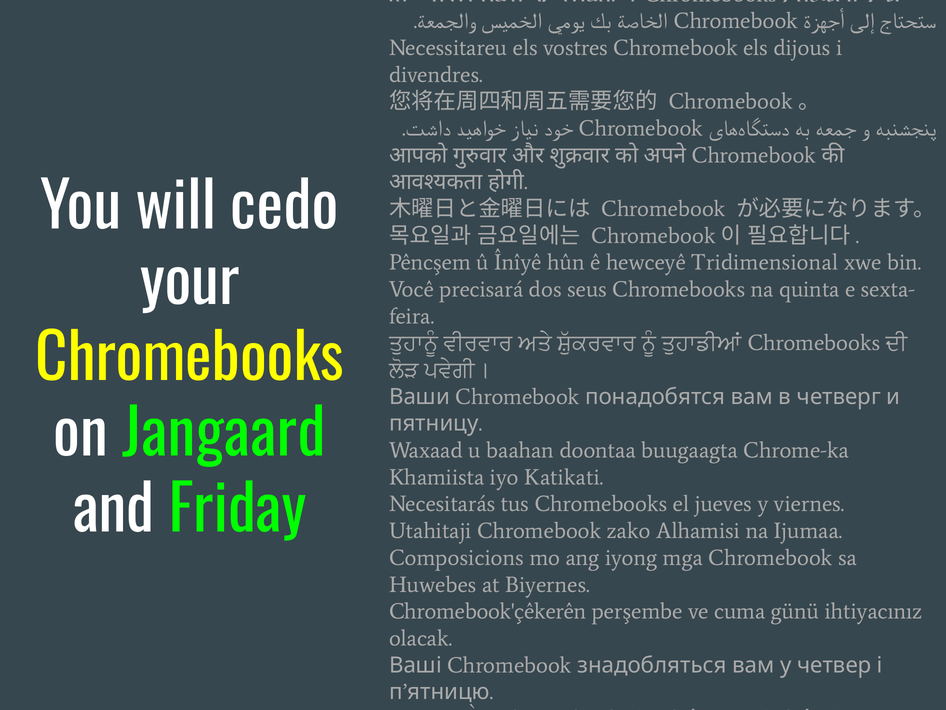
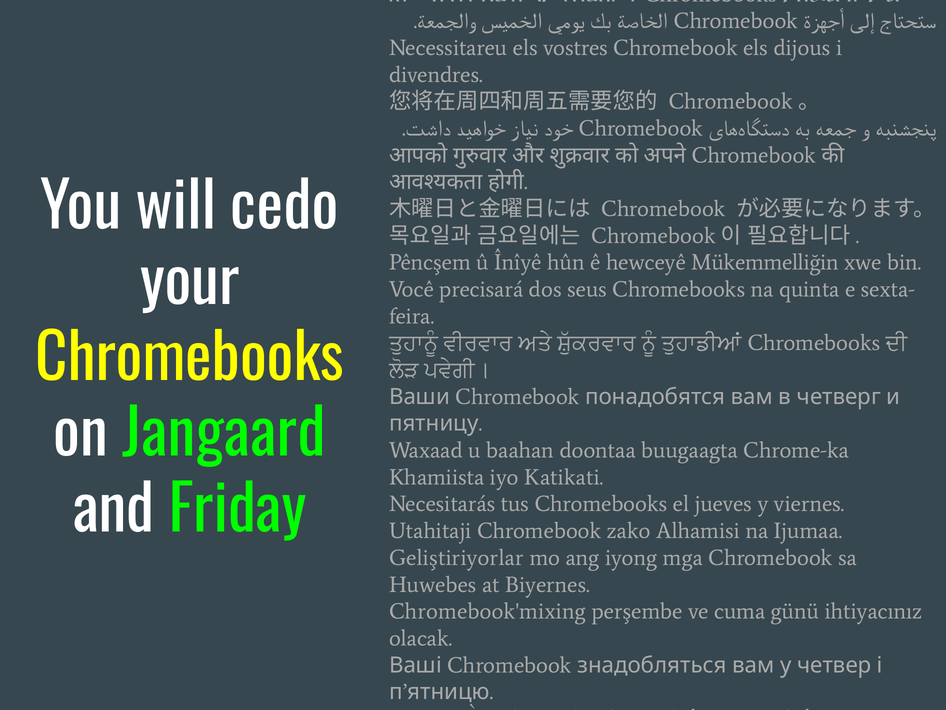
Tridimensional: Tridimensional -> Mükemmelliğin (765, 262)
Composicions: Composicions -> Geliştiriyorlar (456, 557)
Chromebook'çêkerên: Chromebook'çêkerên -> Chromebook'mixing (487, 611)
